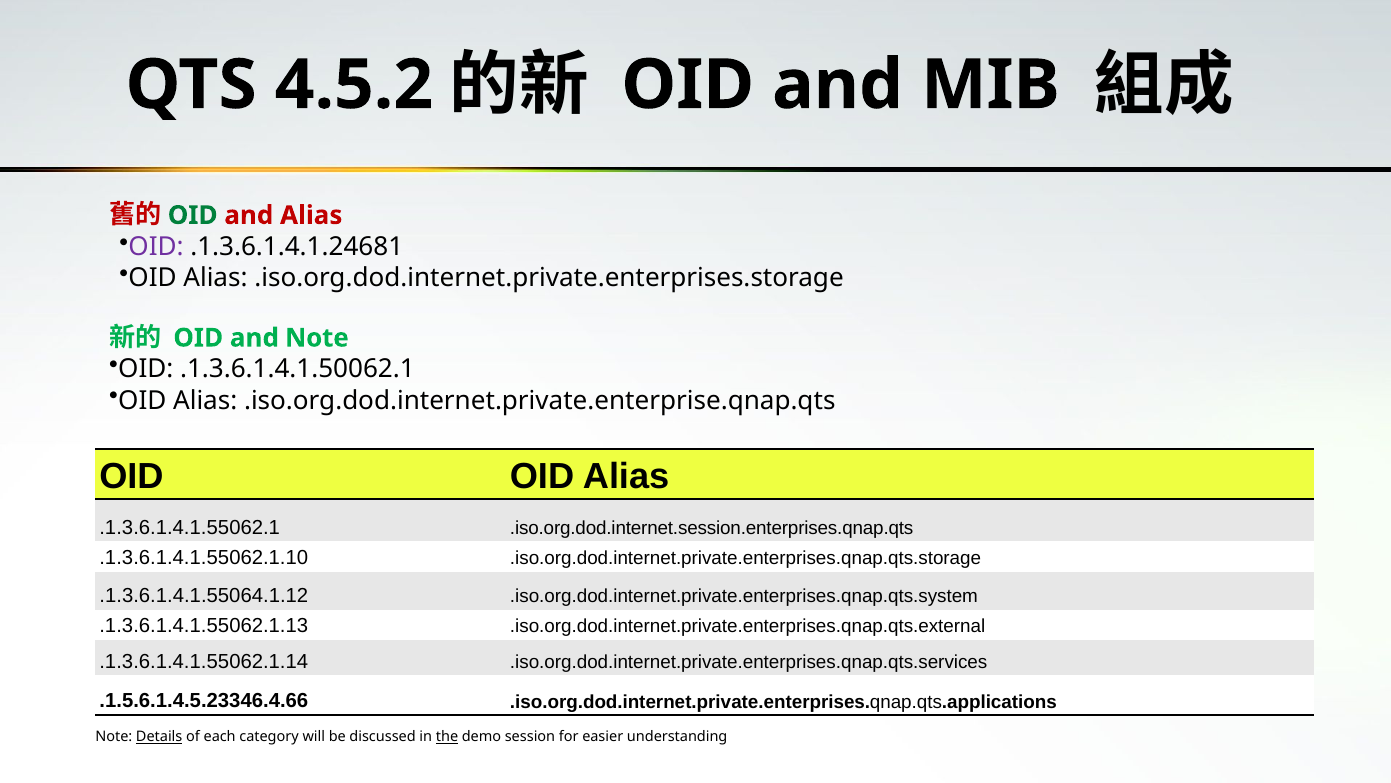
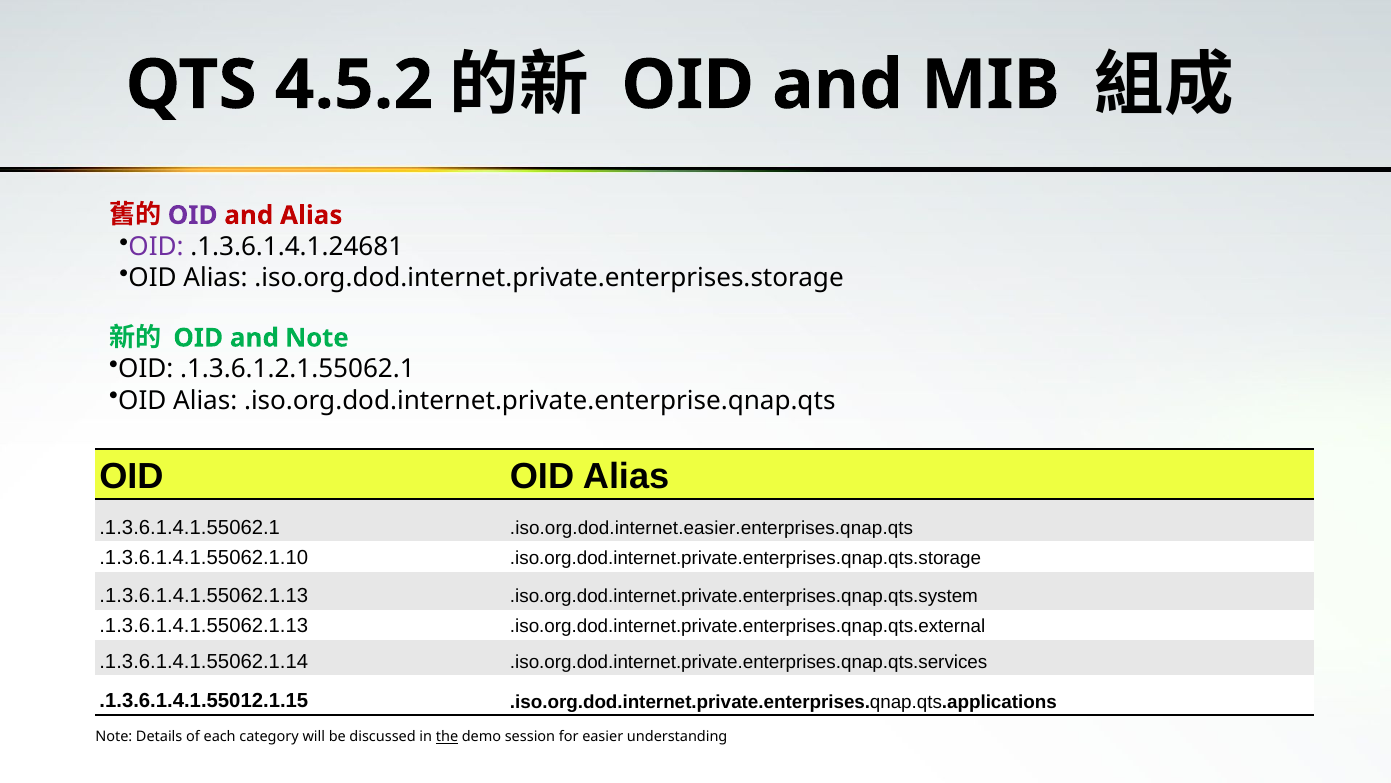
OID colour: green -> purple (193, 215)
.1.3.6.1.4.1.50062.1: .1.3.6.1.4.1.50062.1 -> .1.3.6.1.2.1.55062.1 (297, 369)
.iso.org.dod.internet.session.enterprises.qnap.qts: .iso.org.dod.internet.session.enterprises.qnap.qts -> .iso.org.dod.internet.easier.enterprises.qnap.qts (712, 528)
.1.3.6.1.4.1.55064.1.12: .1.3.6.1.4.1.55064.1.12 -> .1.3.6.1.4.1.55062.1.13 (204, 595)
.1.5.6.1.4.5.23346.4.66: .1.5.6.1.4.5.23346.4.66 -> .1.3.6.1.4.1.55012.1.15 (204, 700)
Details underline: present -> none (159, 736)
